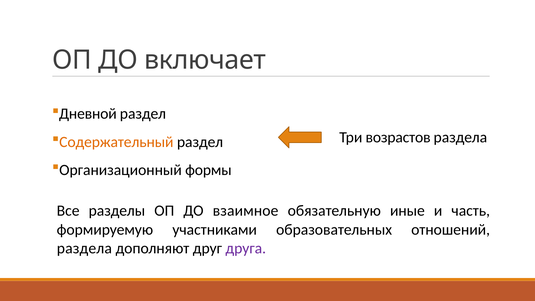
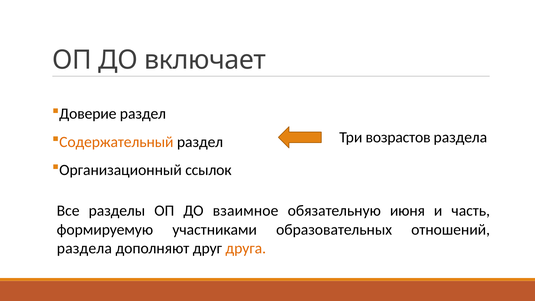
Дневной: Дневной -> Доверие (88, 114)
формы: формы -> ссылок (208, 170)
иные: иные -> июня (407, 211)
друга colour: purple -> orange (246, 248)
